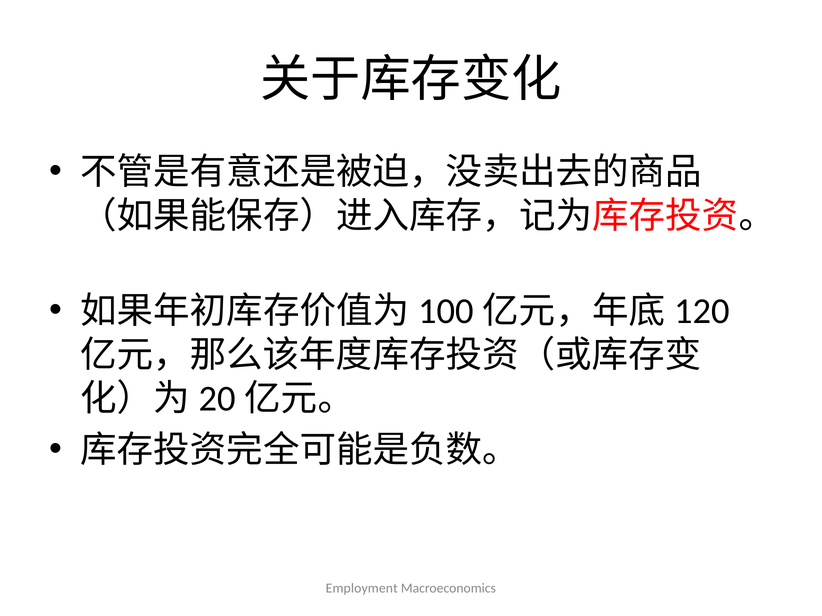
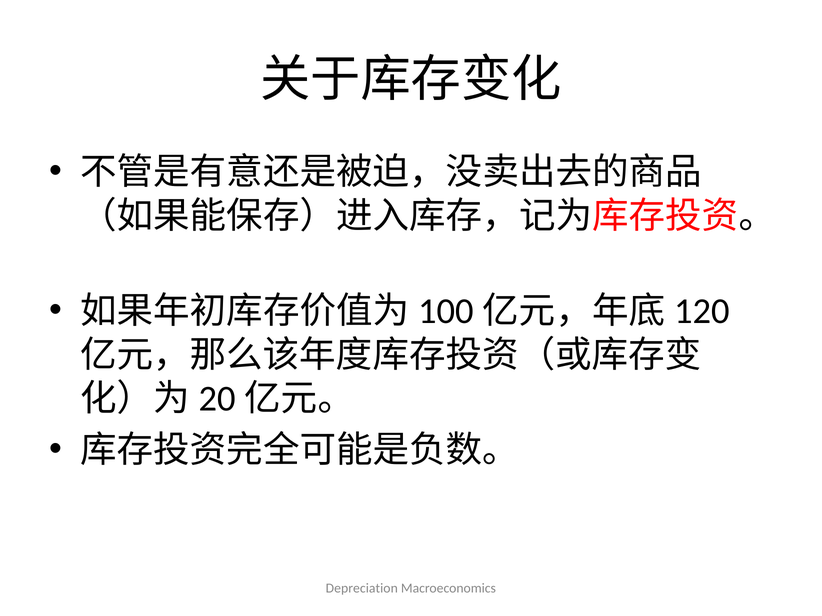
Employment: Employment -> Depreciation (362, 589)
